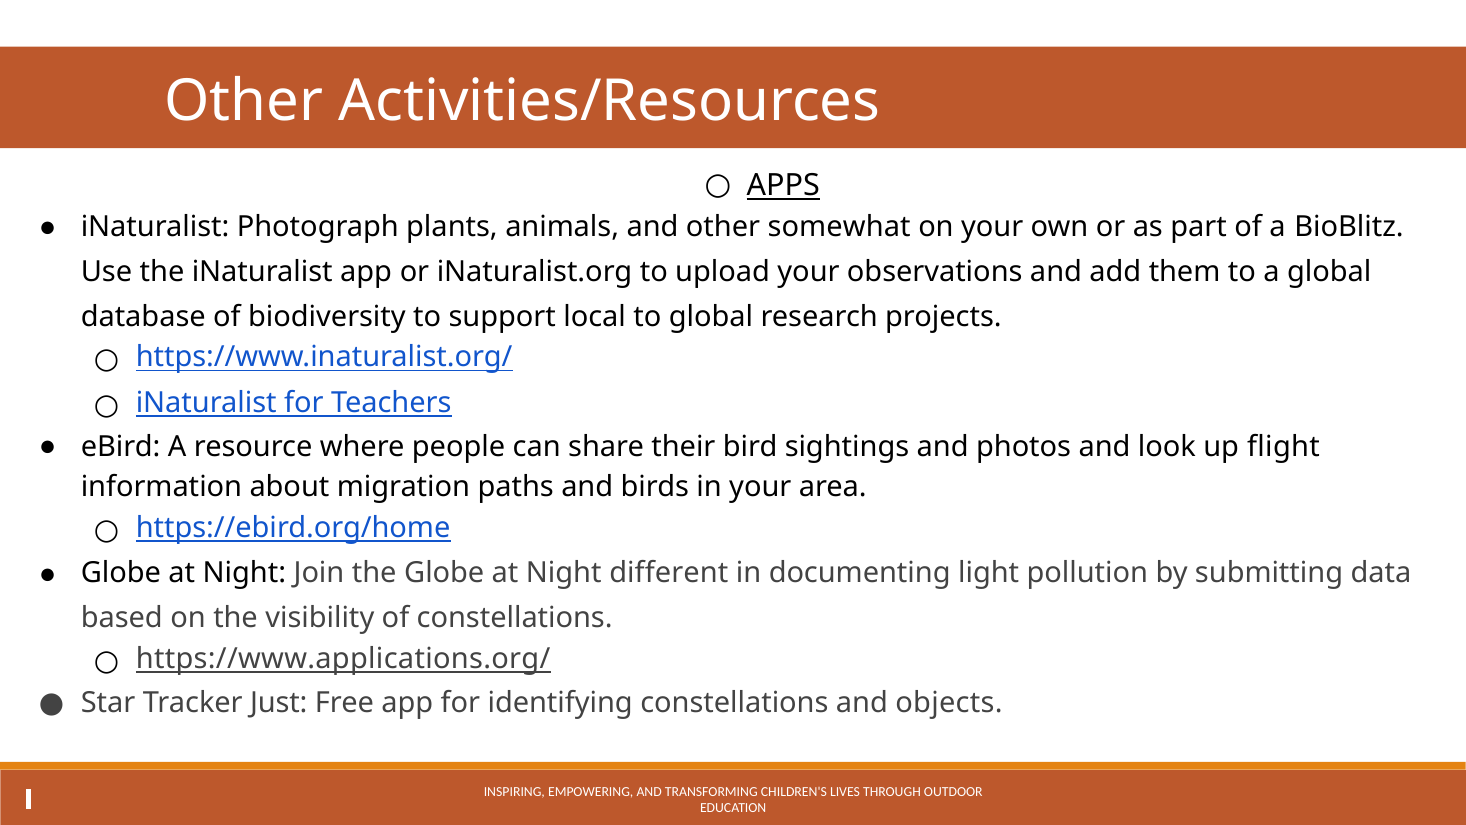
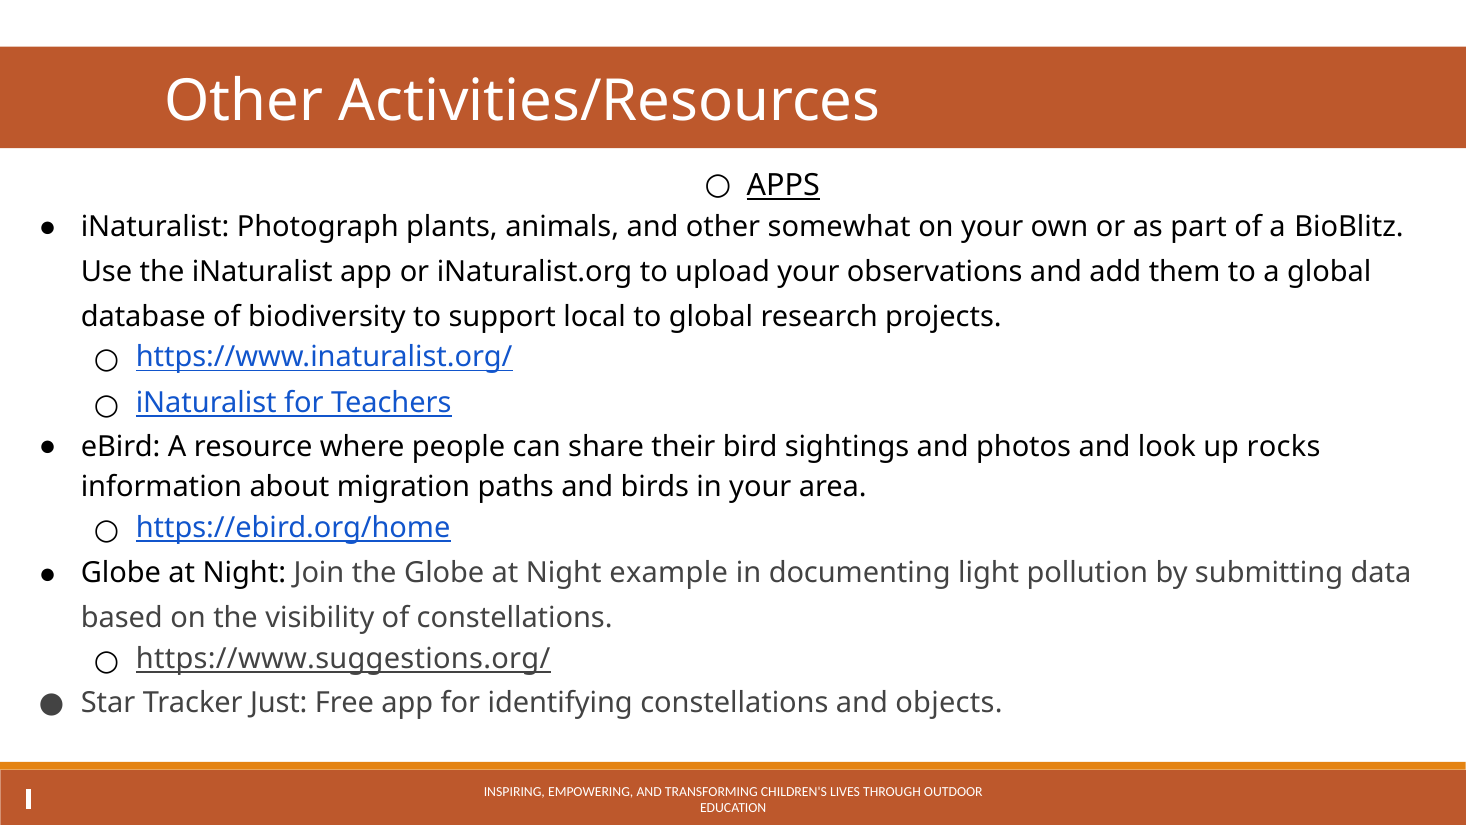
flight: flight -> rocks (1284, 447)
different: different -> example (669, 573)
https://www.applications.org/: https://www.applications.org/ -> https://www.suggestions.org/ (343, 658)
